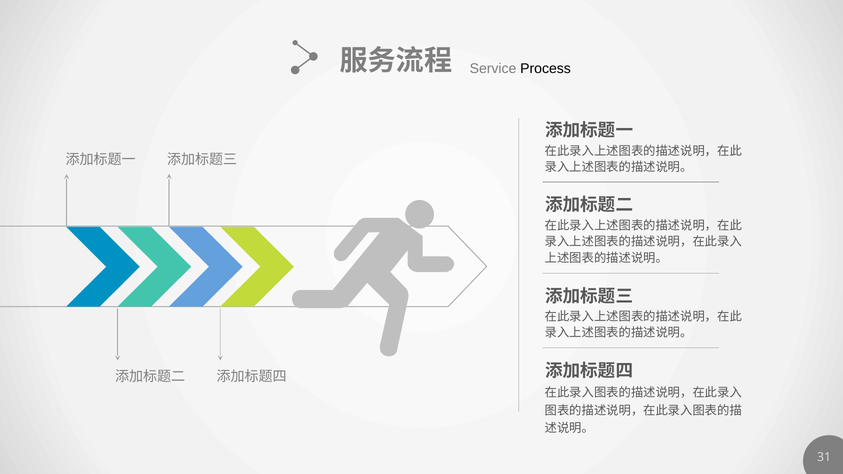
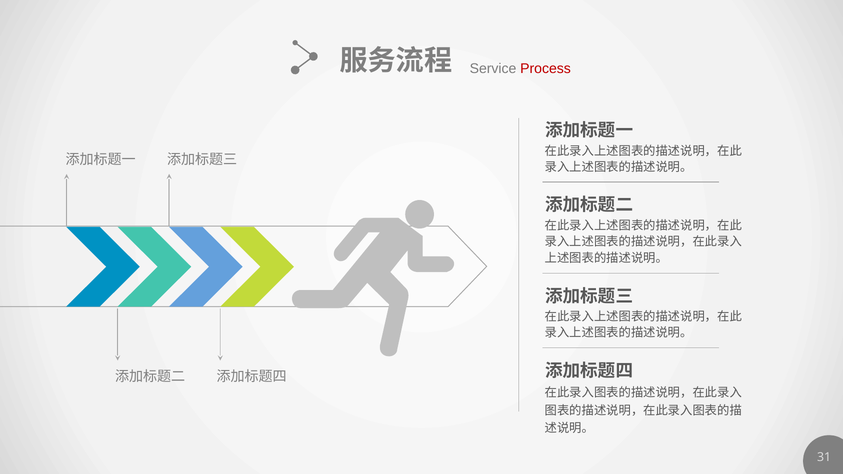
Process colour: black -> red (546, 69)
